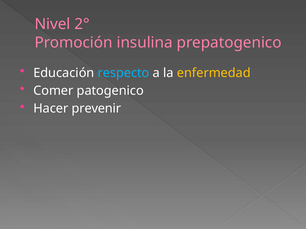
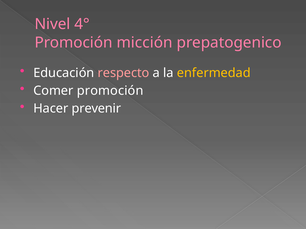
2°: 2° -> 4° (82, 24)
insulina: insulina -> micción (145, 43)
respecto colour: light blue -> pink (124, 73)
Comer patogenico: patogenico -> promoción (110, 91)
